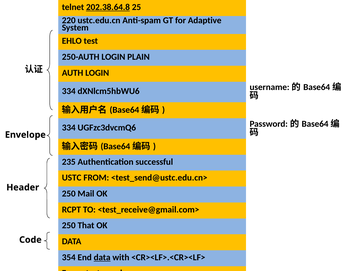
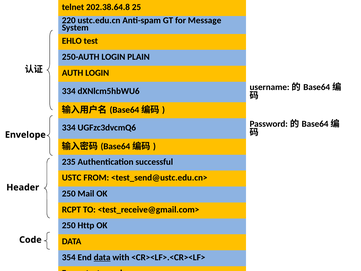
202.38.64.8 underline: present -> none (108, 7)
Adaptive: Adaptive -> Message (205, 20)
That: That -> Http (86, 225)
